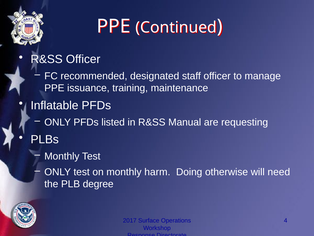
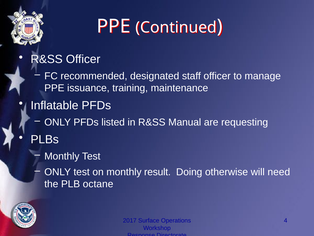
harm: harm -> result (157, 172)
degree: degree -> octane (98, 184)
